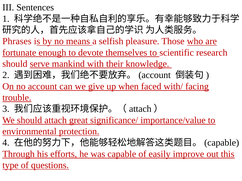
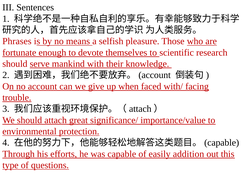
improve: improve -> addition (189, 154)
